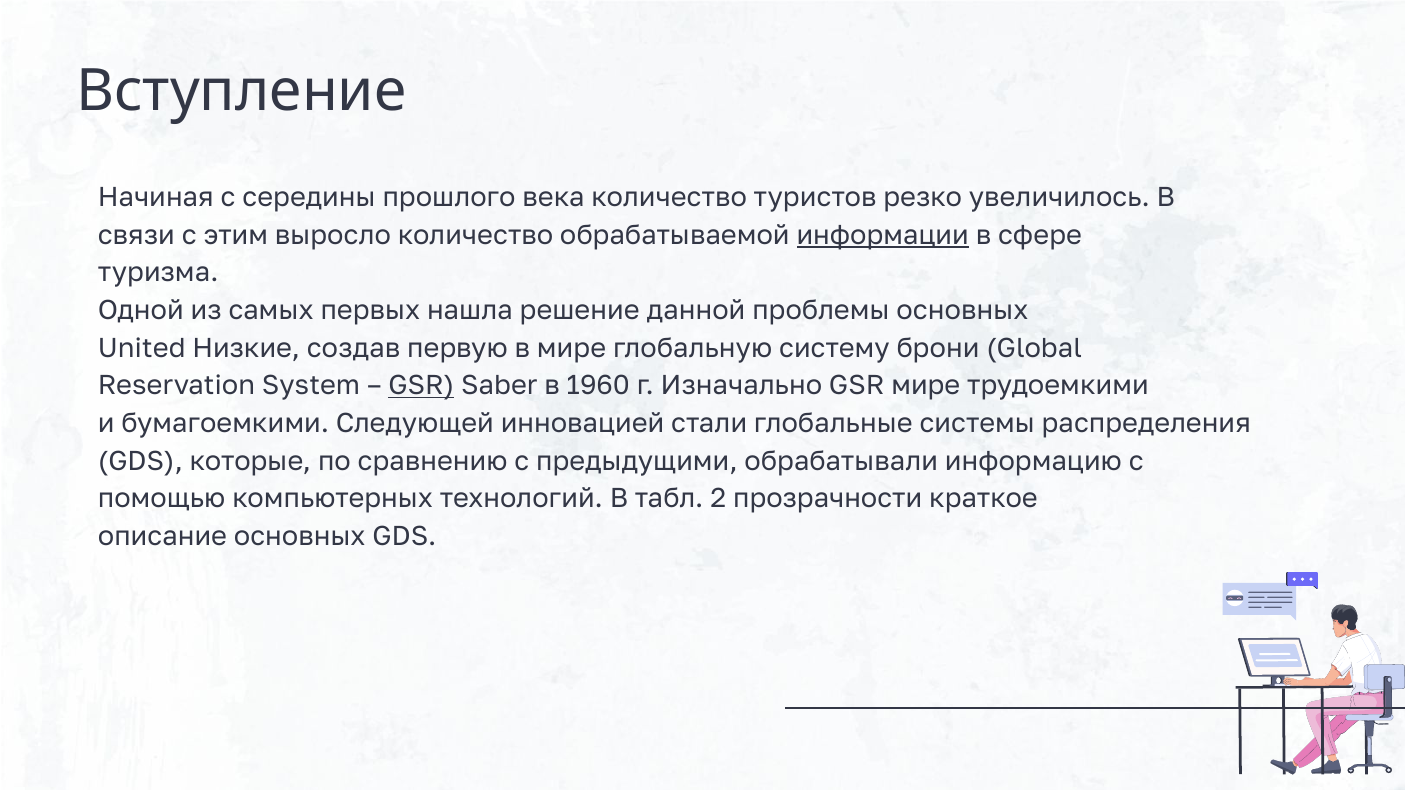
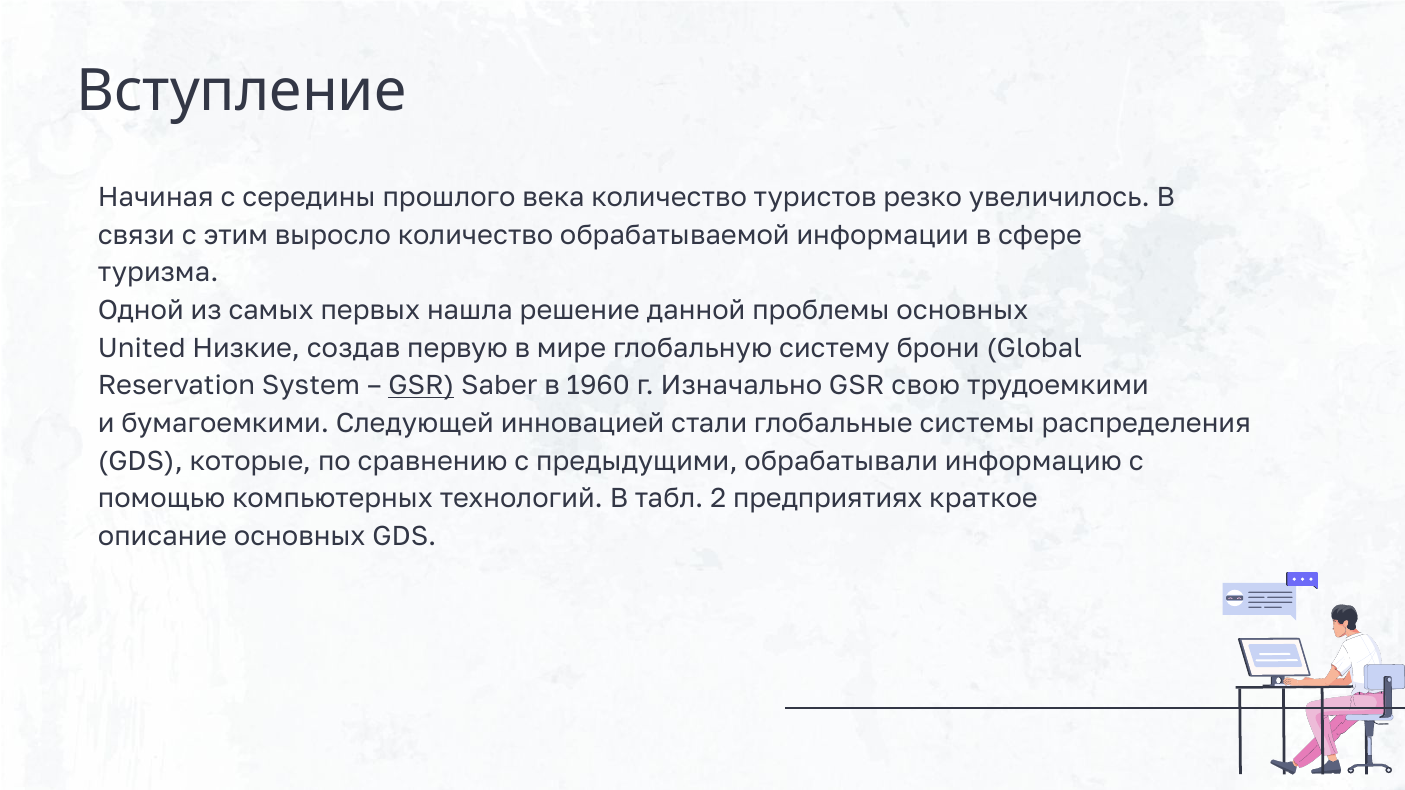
информации underline: present -> none (883, 235)
GSR мире: мире -> свою (926, 386)
прозрачности: прозрачности -> предприятиях (828, 499)
